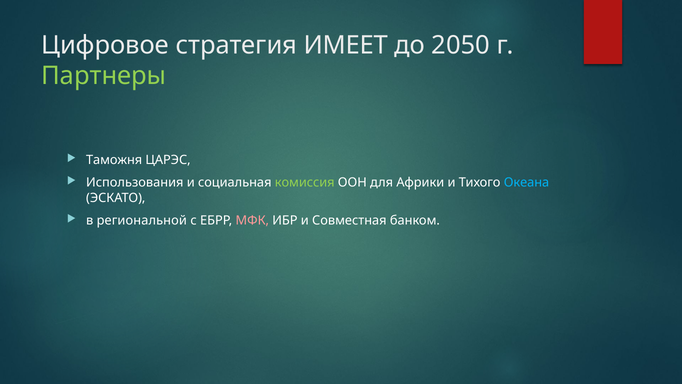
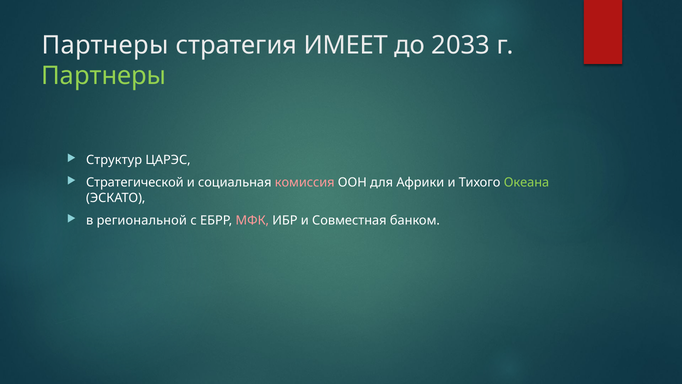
Цифровое: Цифровое -> Партнеры (105, 45)
2050: 2050 -> 2033 (461, 45)
Таможня: Таможня -> Структур (114, 160)
Использования: Использования -> Стратегической (135, 183)
комиссия colour: light green -> pink (305, 183)
Океана colour: light blue -> light green (527, 183)
